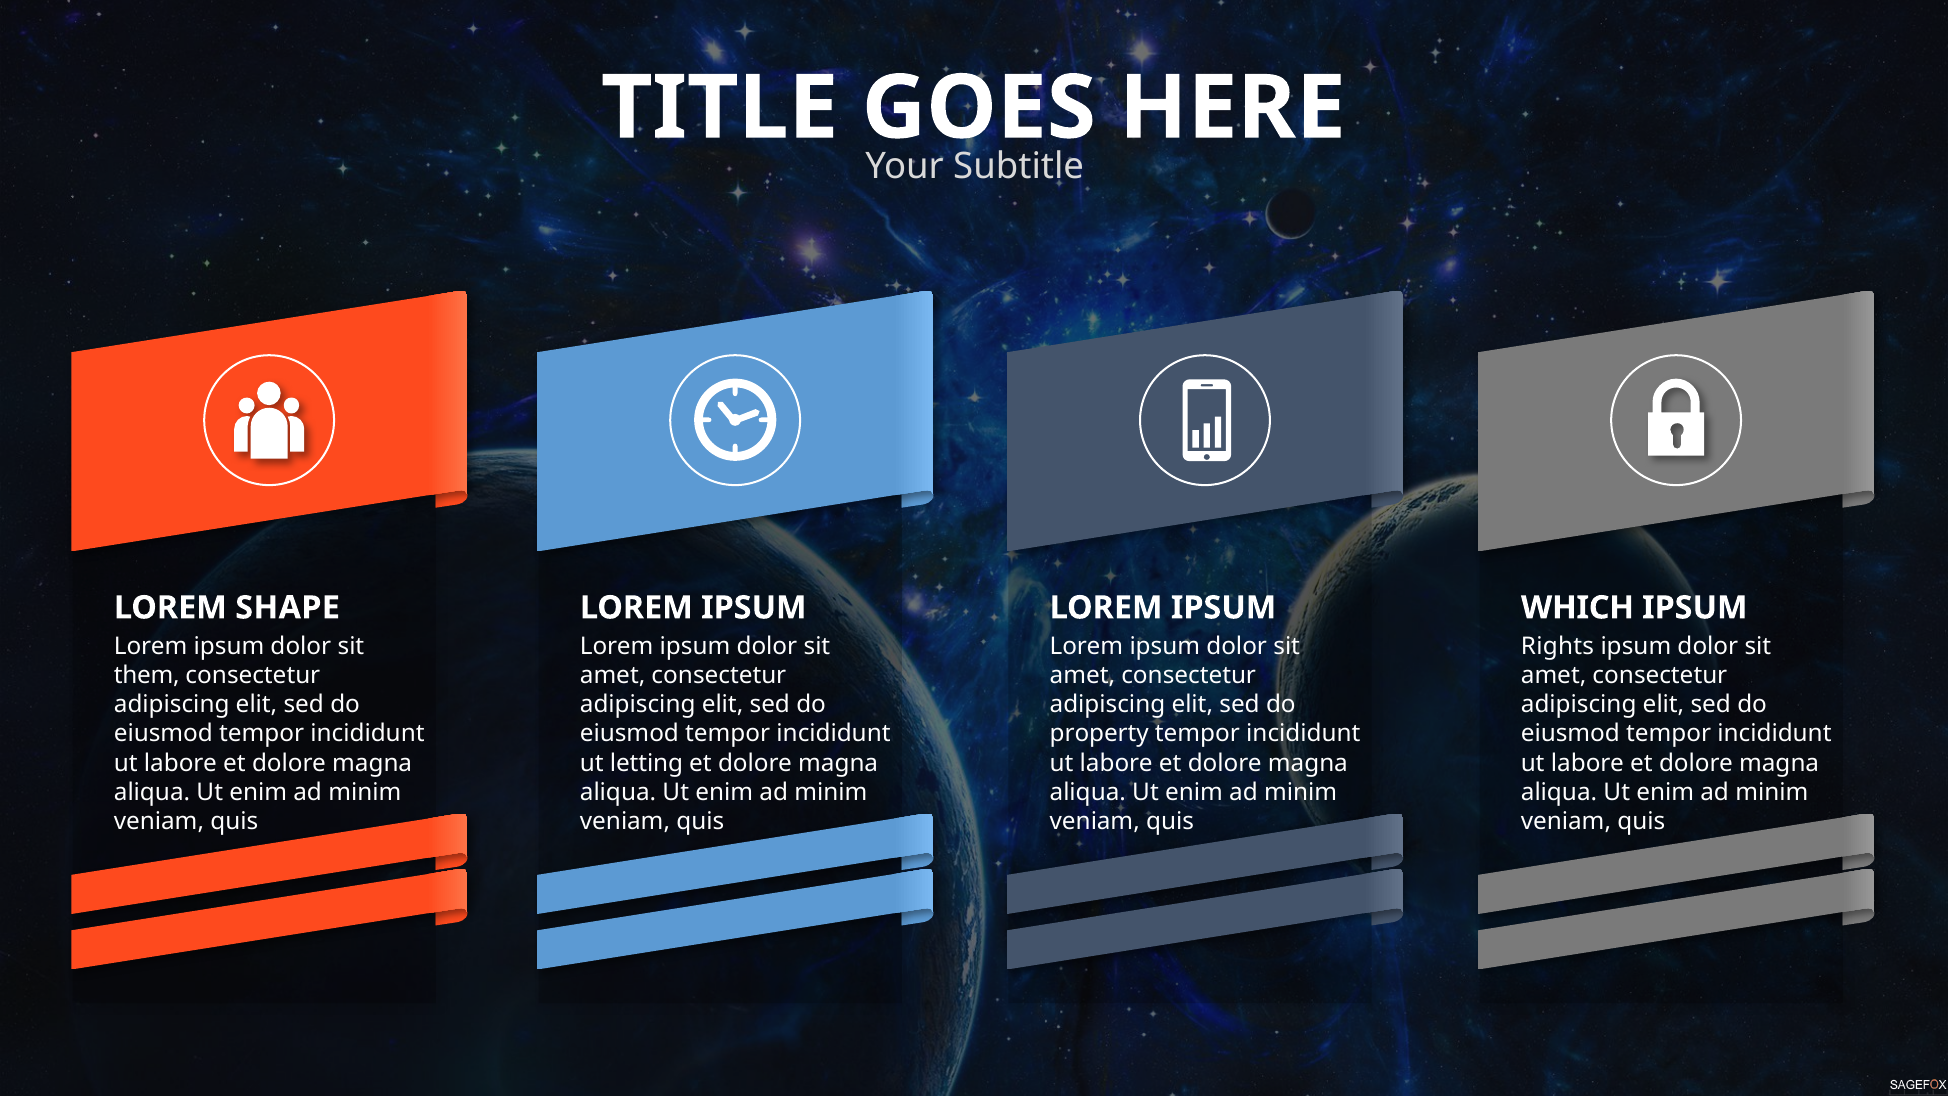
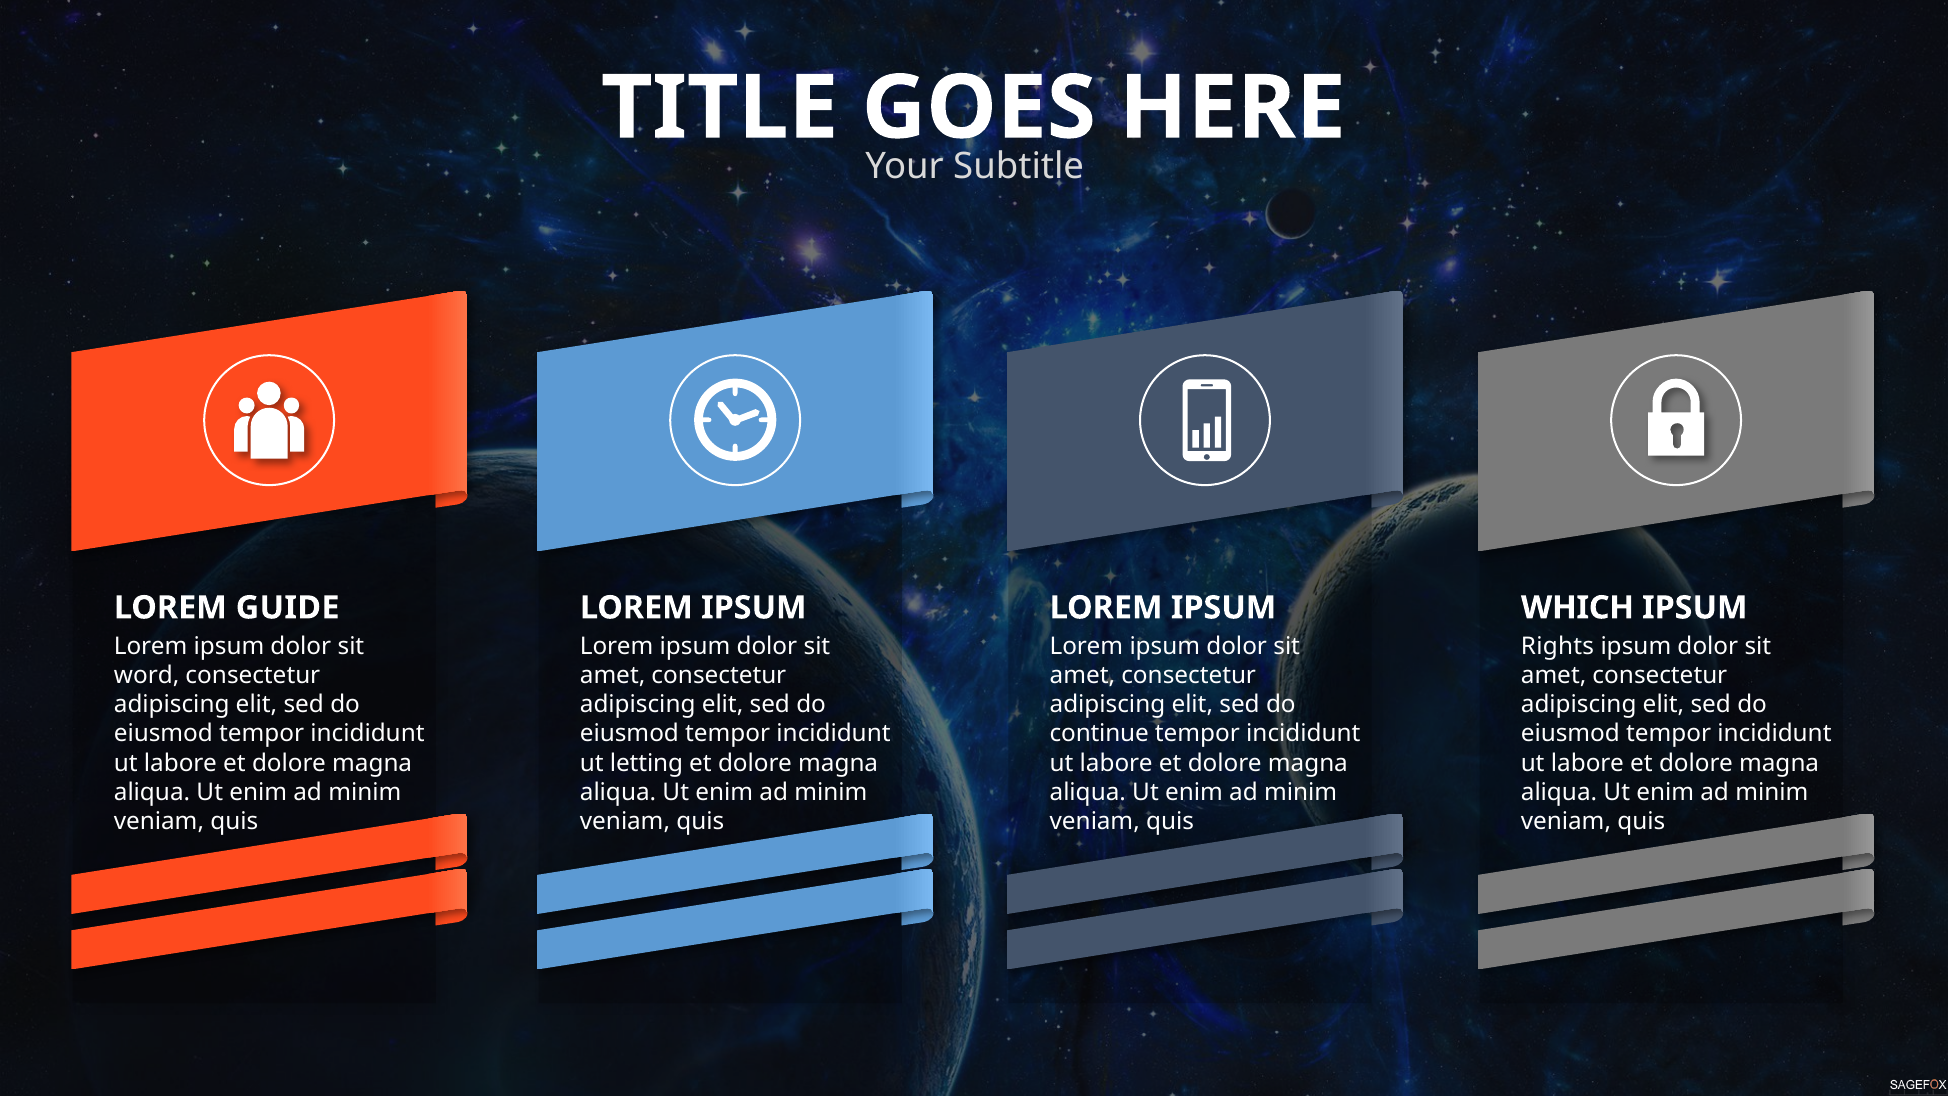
SHAPE: SHAPE -> GUIDE (288, 608)
them: them -> word (147, 675)
property: property -> continue (1099, 734)
